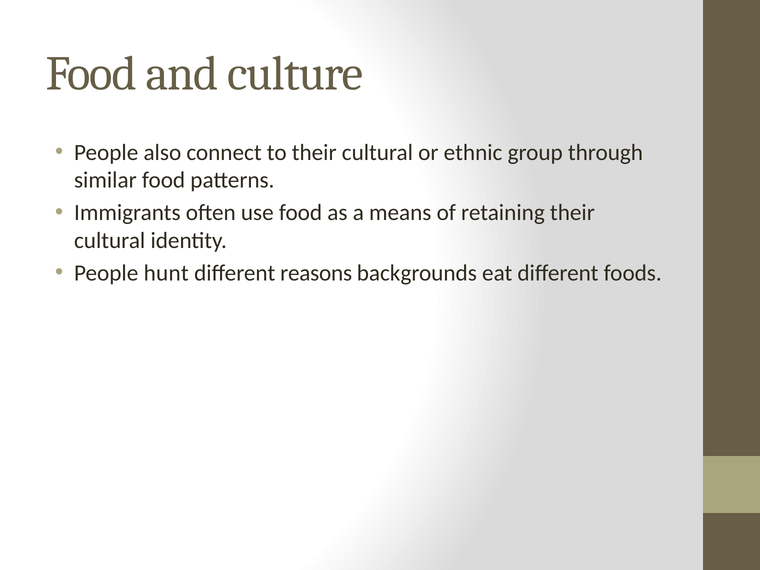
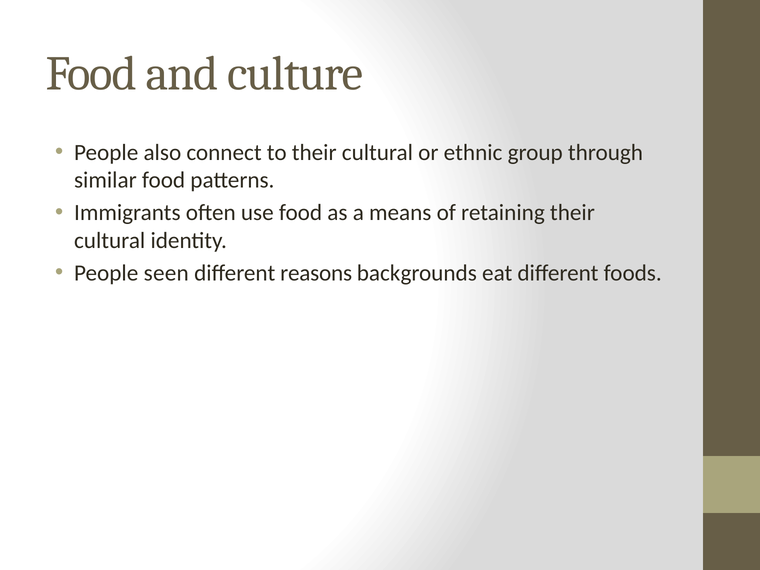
hunt: hunt -> seen (166, 273)
